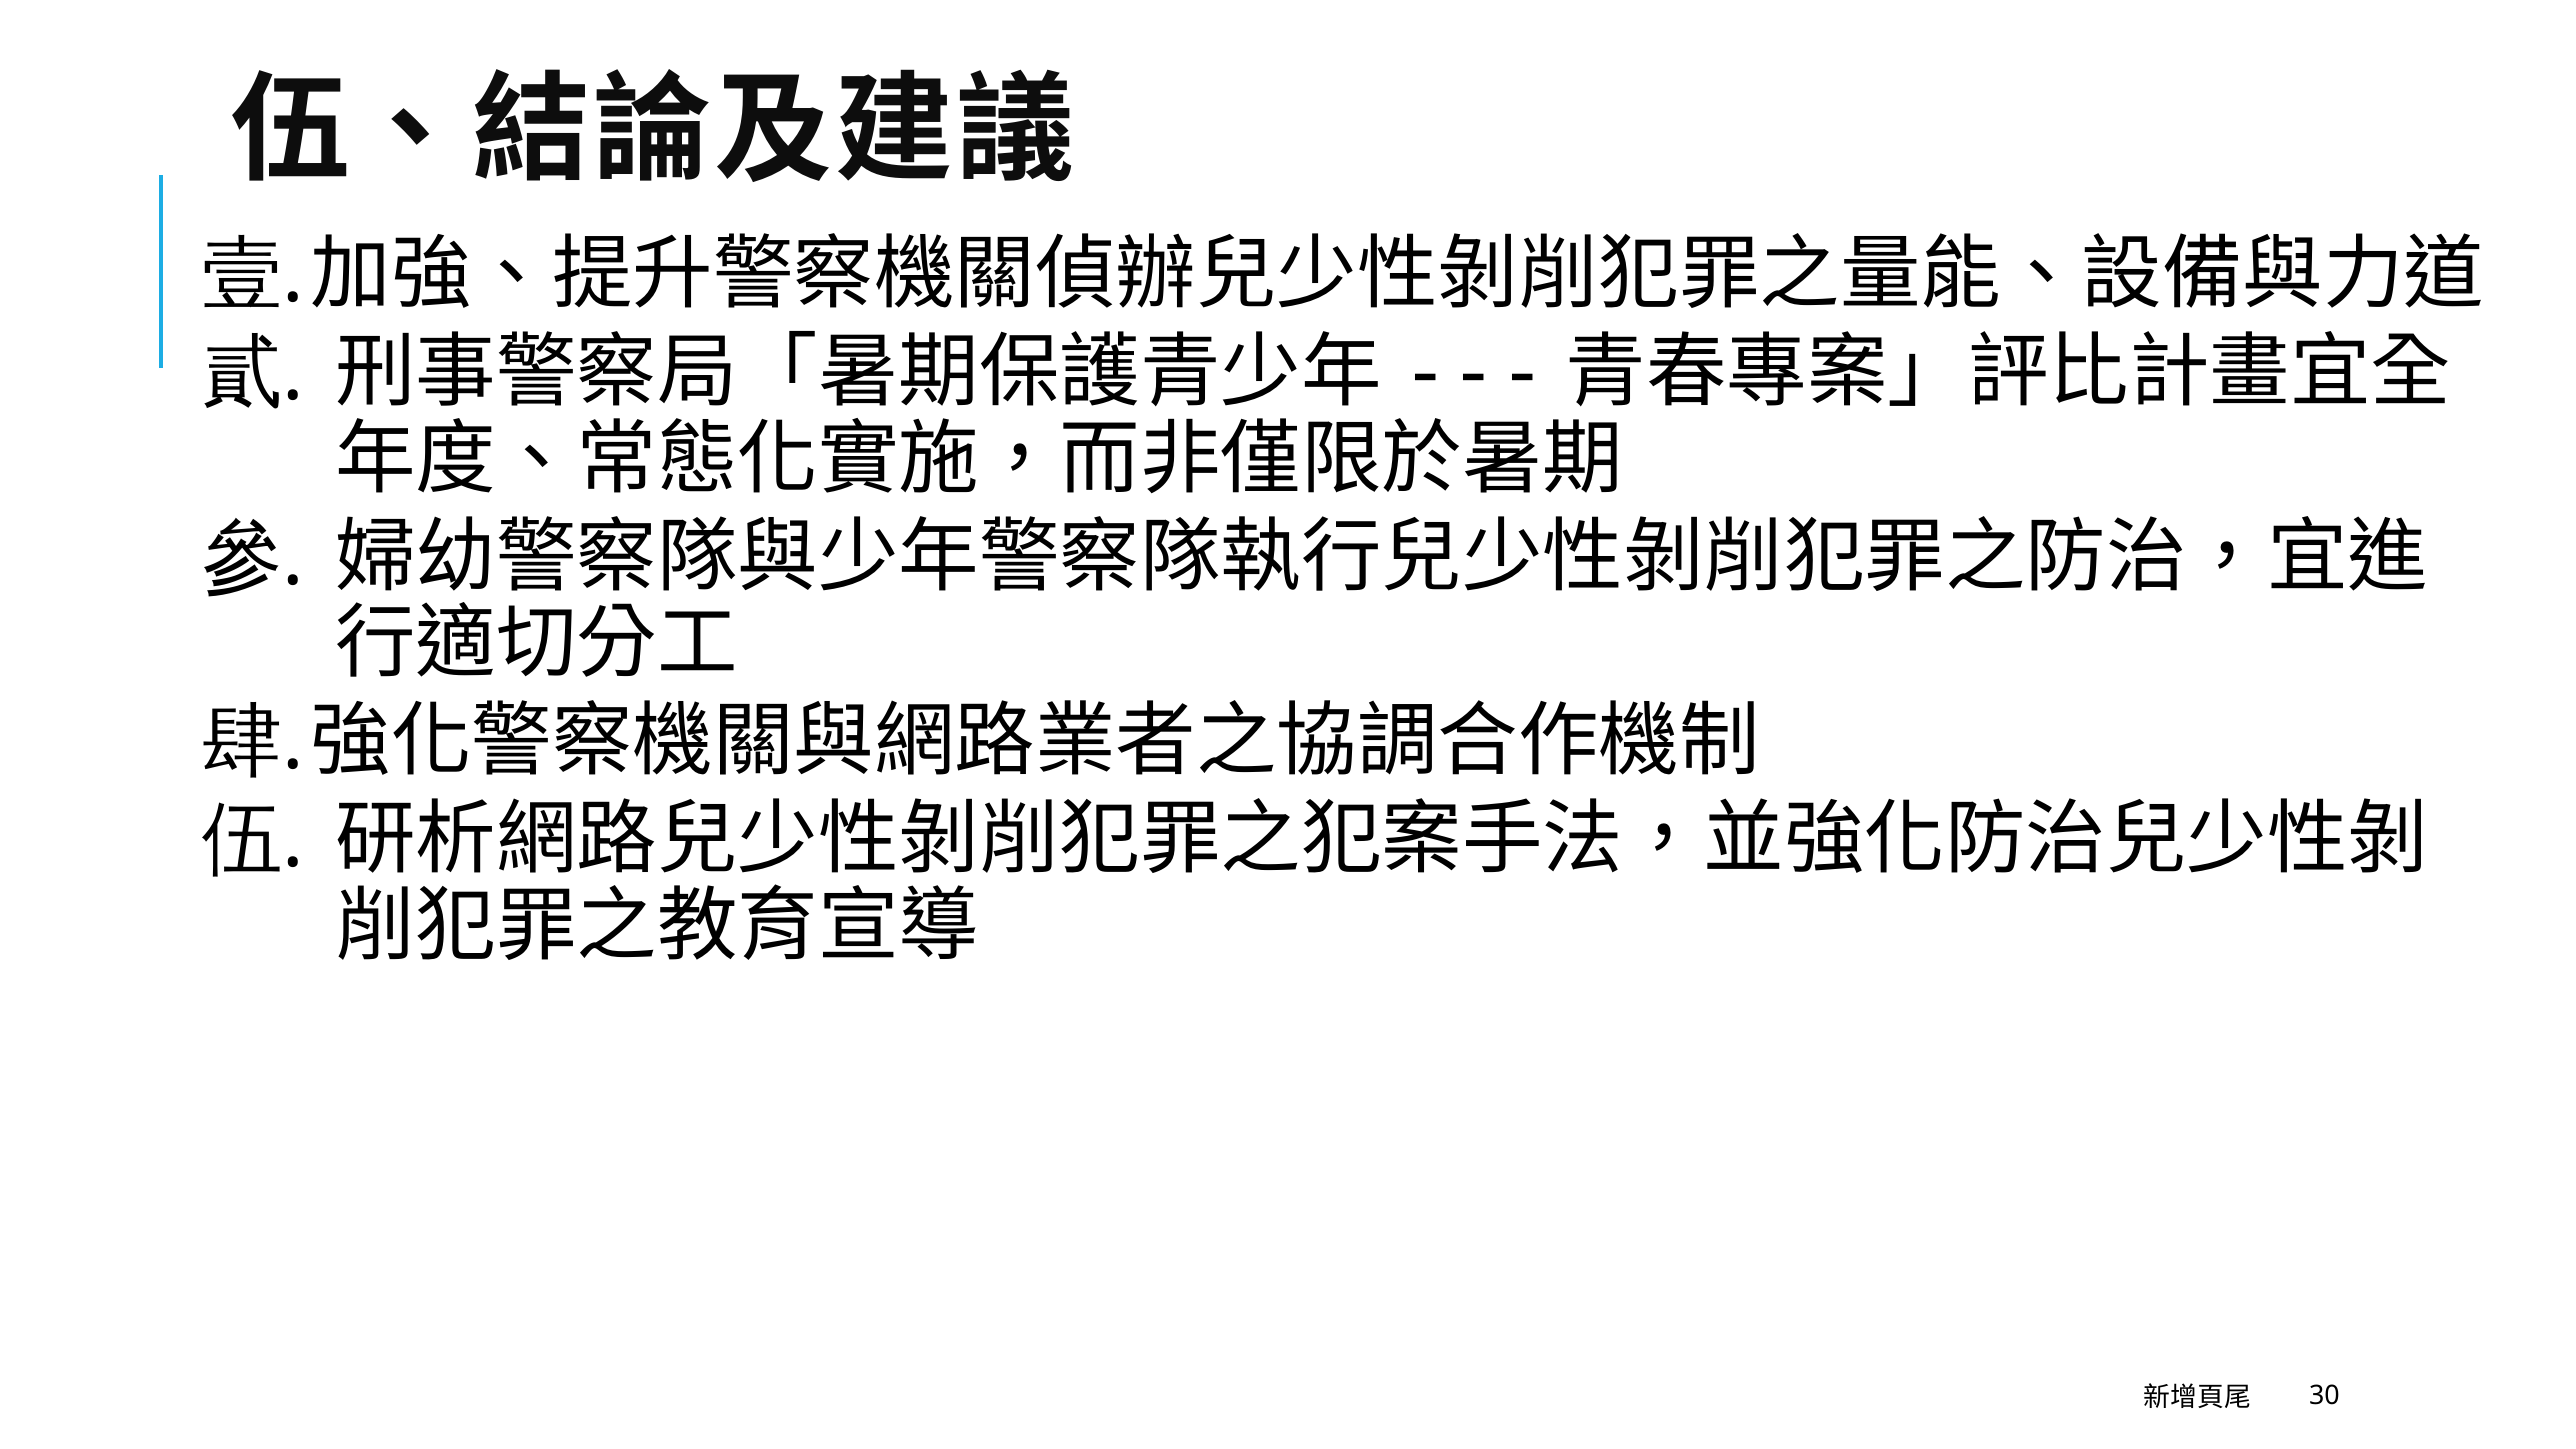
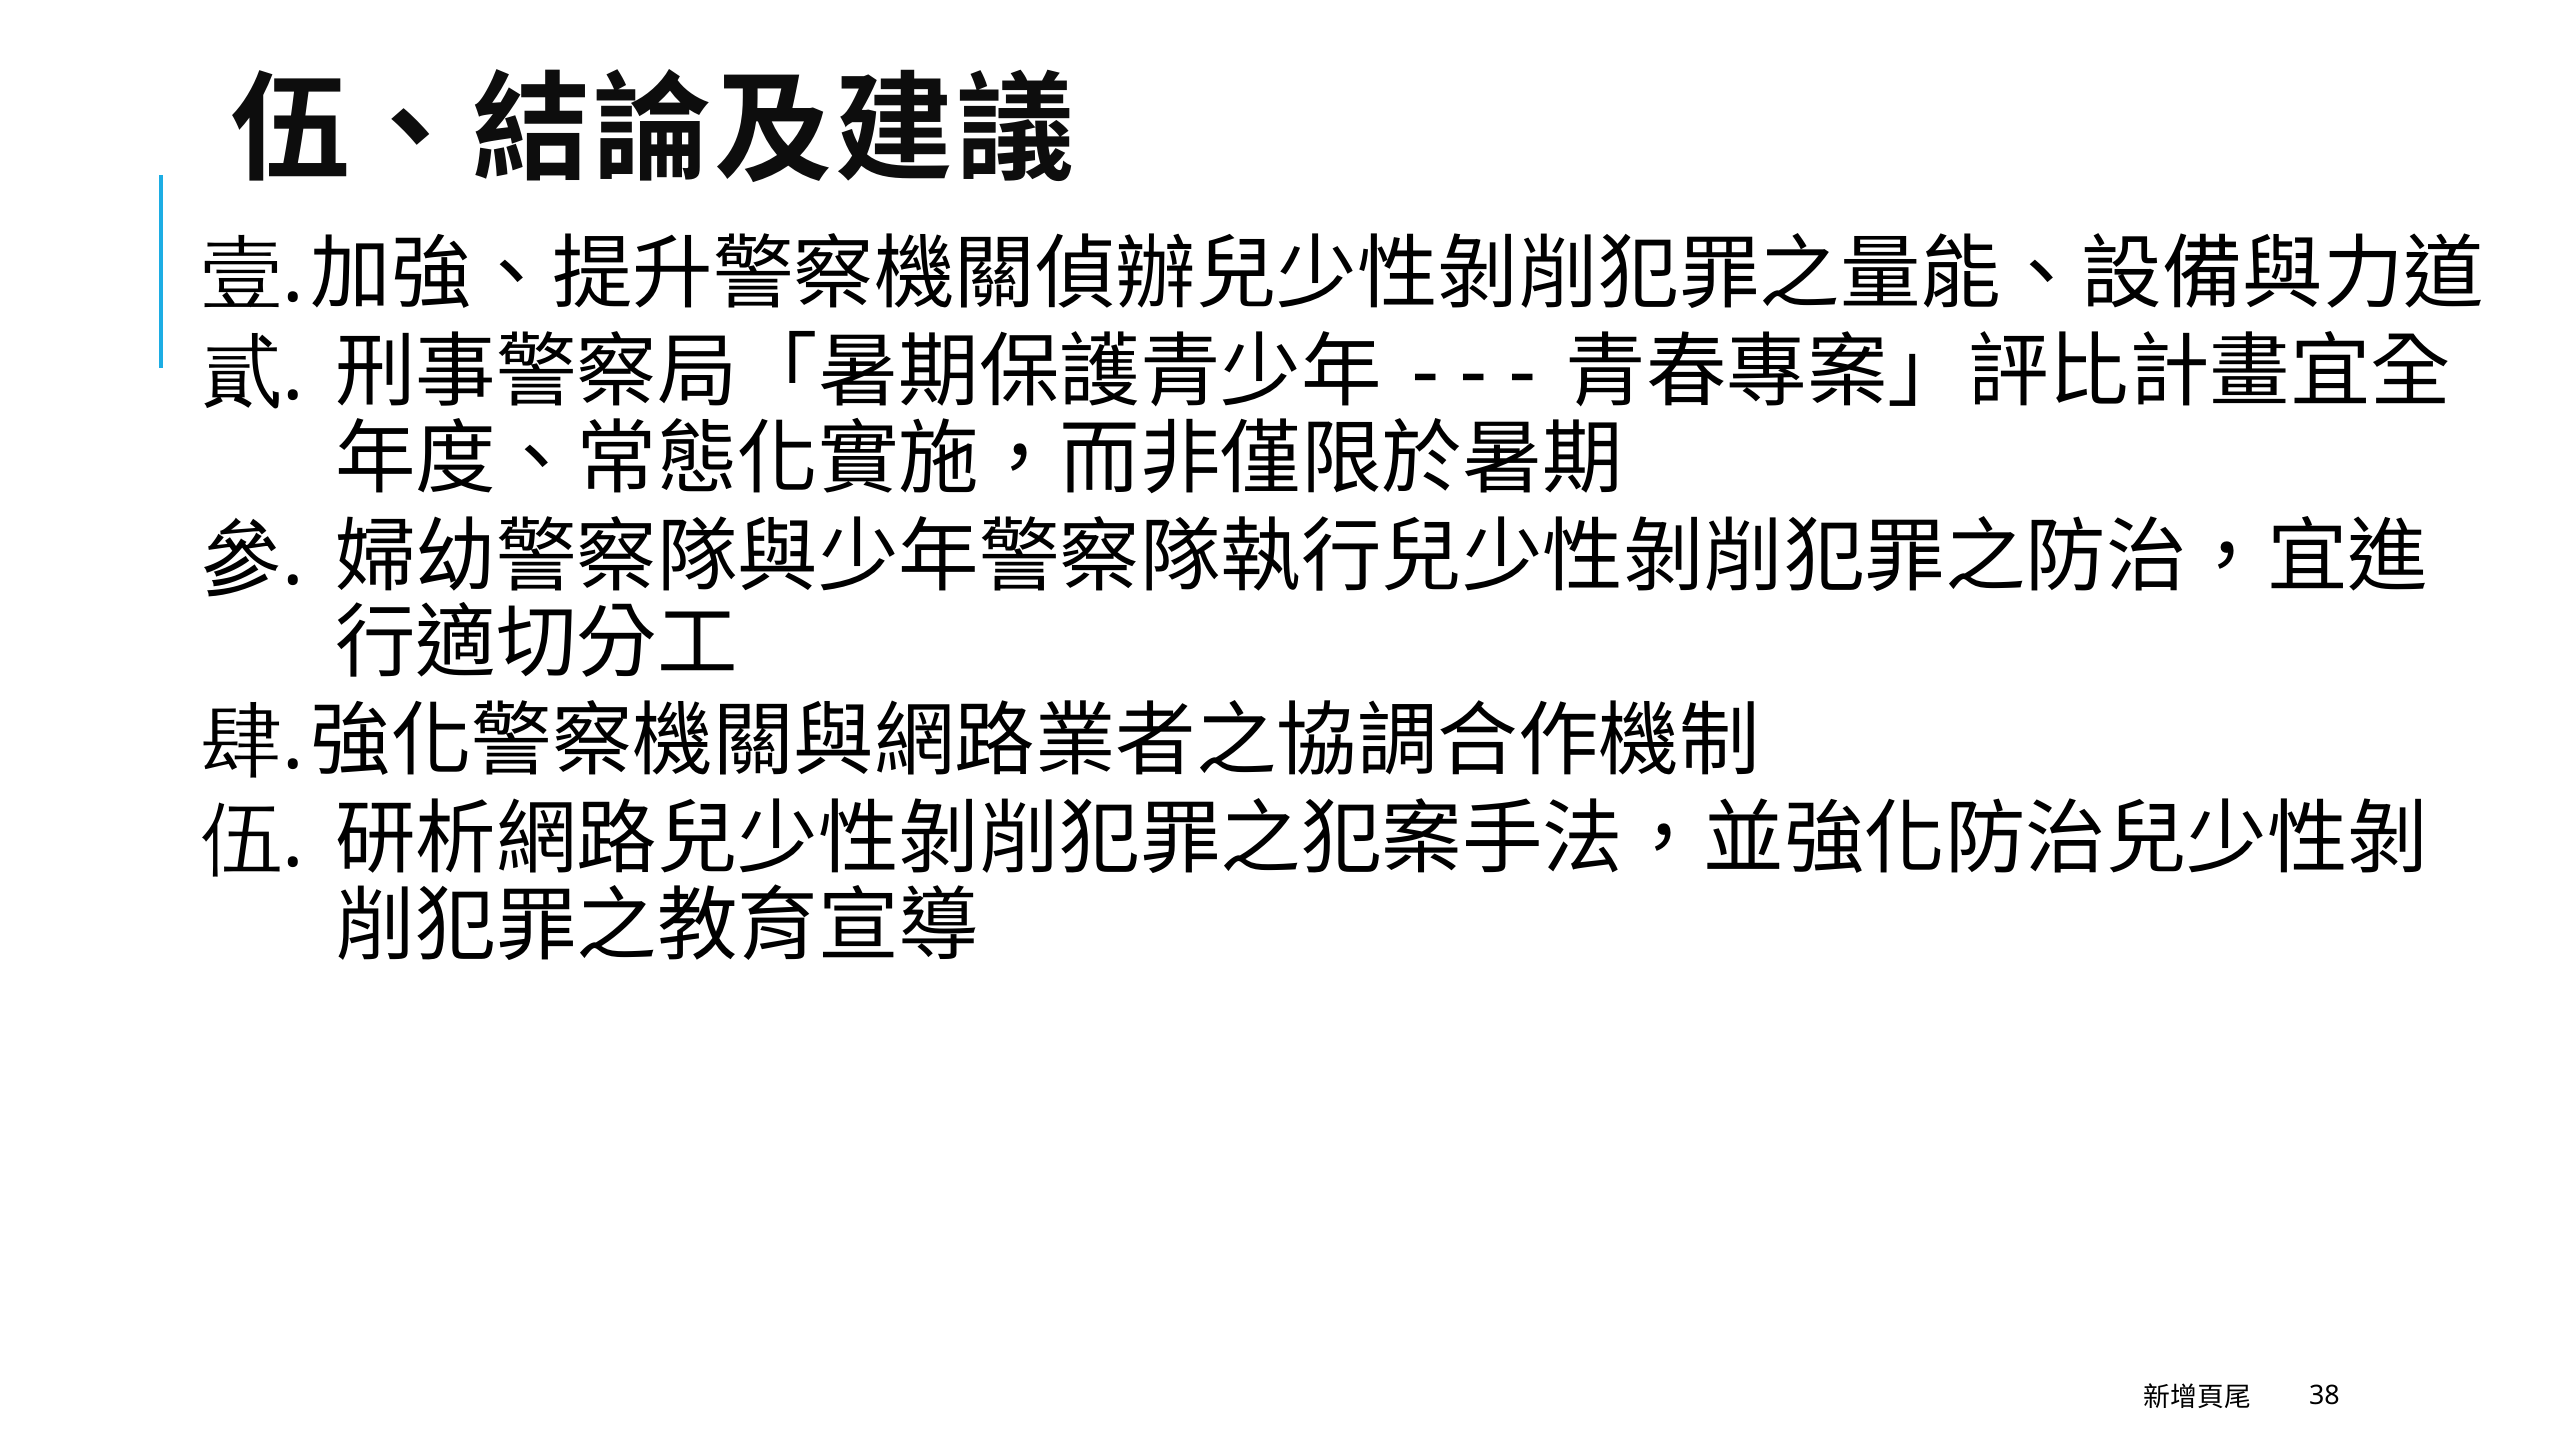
30: 30 -> 38 (2324, 1396)
